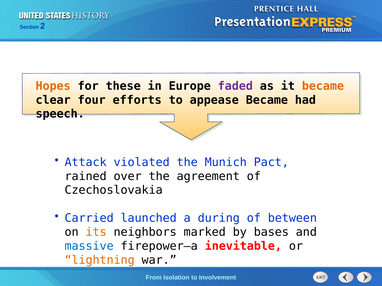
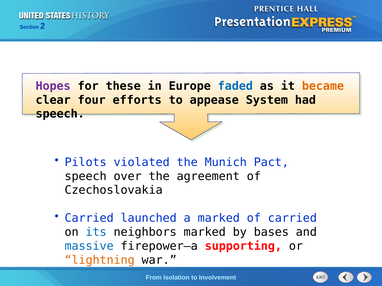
Hopes colour: orange -> purple (53, 86)
faded colour: purple -> blue (235, 86)
appease Became: Became -> System (267, 100)
Attack: Attack -> Pilots (86, 162)
rained: rained -> speech (86, 176)
a during: during -> marked (219, 218)
of between: between -> carried (292, 218)
its colour: orange -> blue (96, 232)
inevitable: inevitable -> supporting (243, 246)
